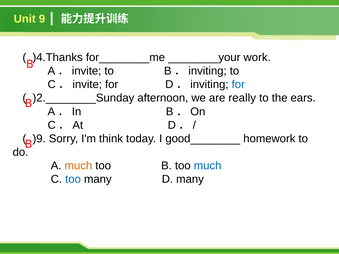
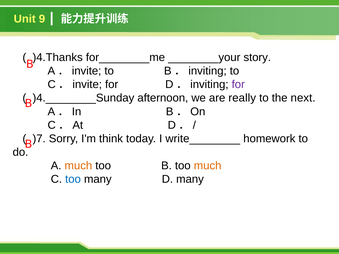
work: work -> story (257, 57)
for colour: blue -> purple (238, 85)
)2.________Sunday: )2.________Sunday -> )4.________Sunday (83, 98)
ears: ears -> next (303, 98)
)9: )9 -> )7 (39, 139)
good________: good________ -> write________ (203, 139)
much colour: blue -> orange (208, 166)
